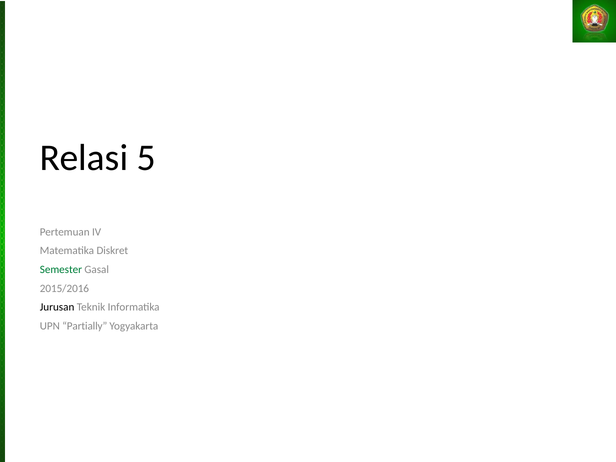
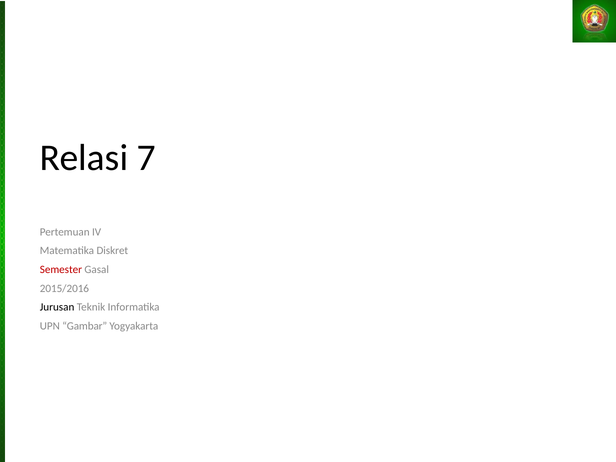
5: 5 -> 7 (146, 158)
Semester colour: green -> red (61, 270)
Partially: Partially -> Gambar (85, 326)
